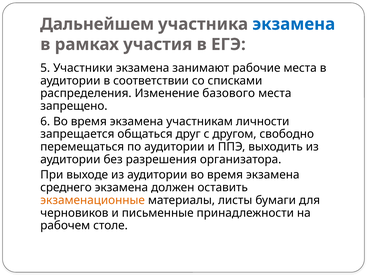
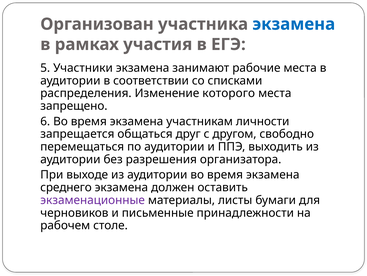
Дальнейшем: Дальнейшем -> Организован (97, 24)
базового: базового -> которого (229, 93)
экзаменационные colour: orange -> purple (93, 200)
